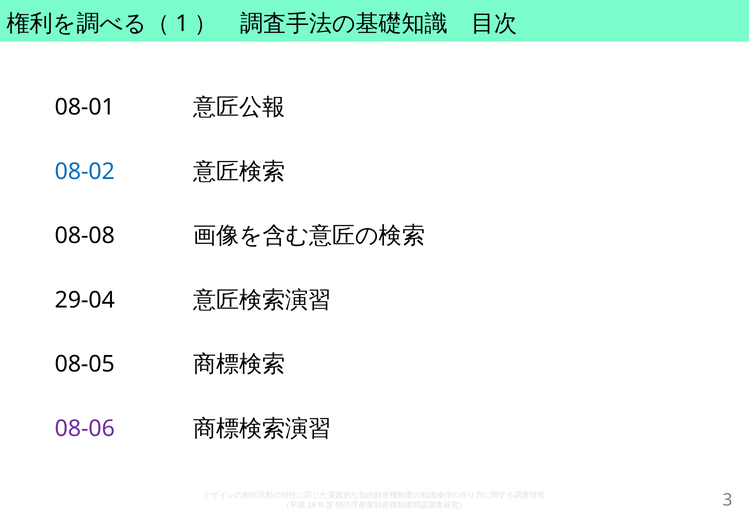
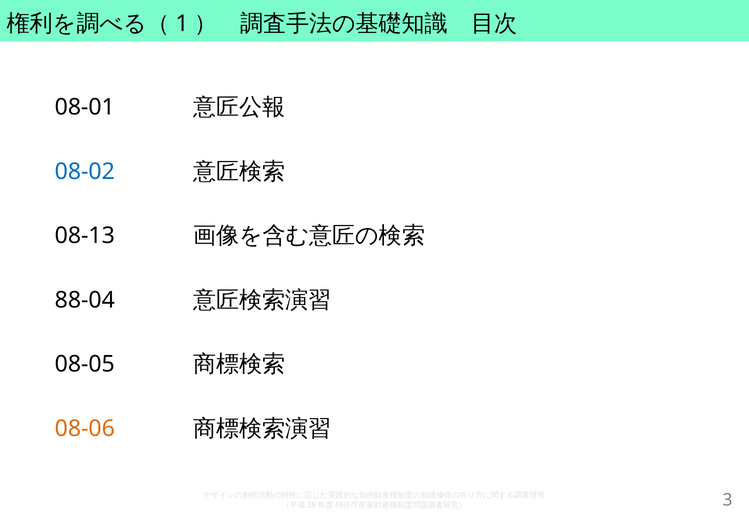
08-08: 08-08 -> 08-13 (85, 236)
29-04: 29-04 -> 88-04 (85, 300)
08-06 colour: purple -> orange (85, 428)
